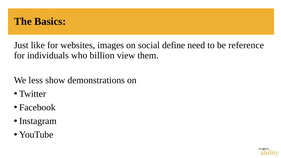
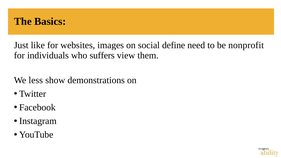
reference: reference -> nonprofit (246, 45)
billion: billion -> suffers (102, 55)
